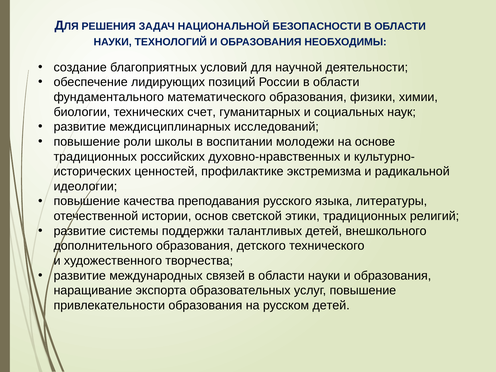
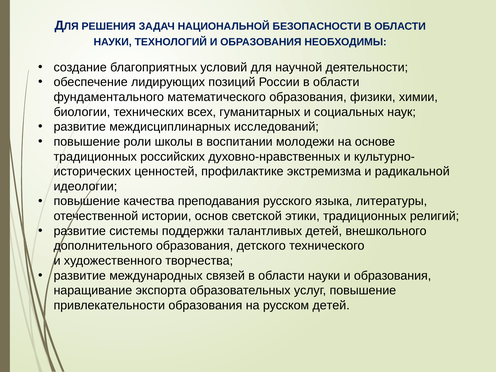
счет: счет -> всех (202, 112)
